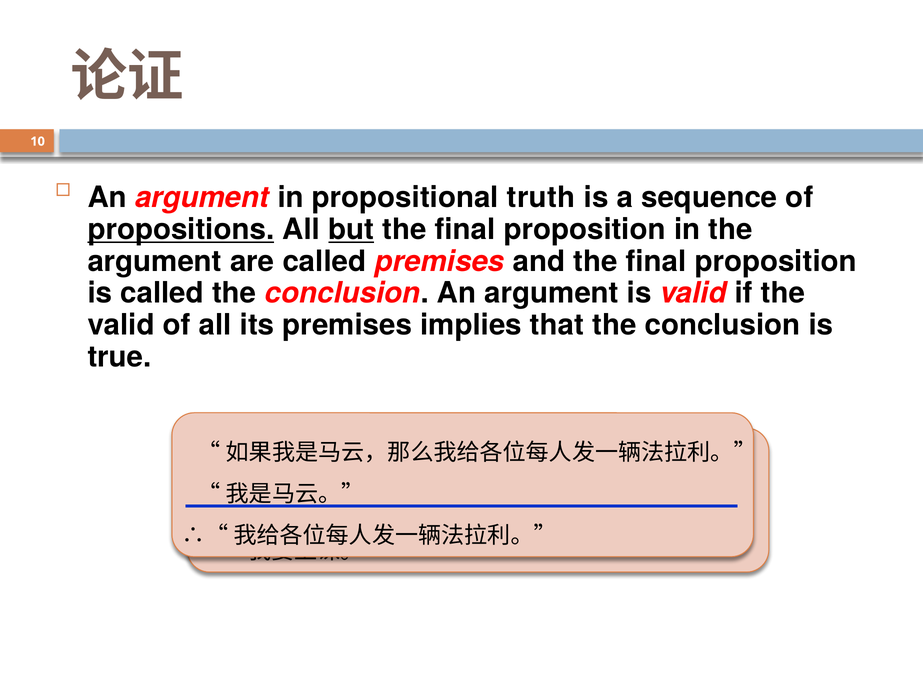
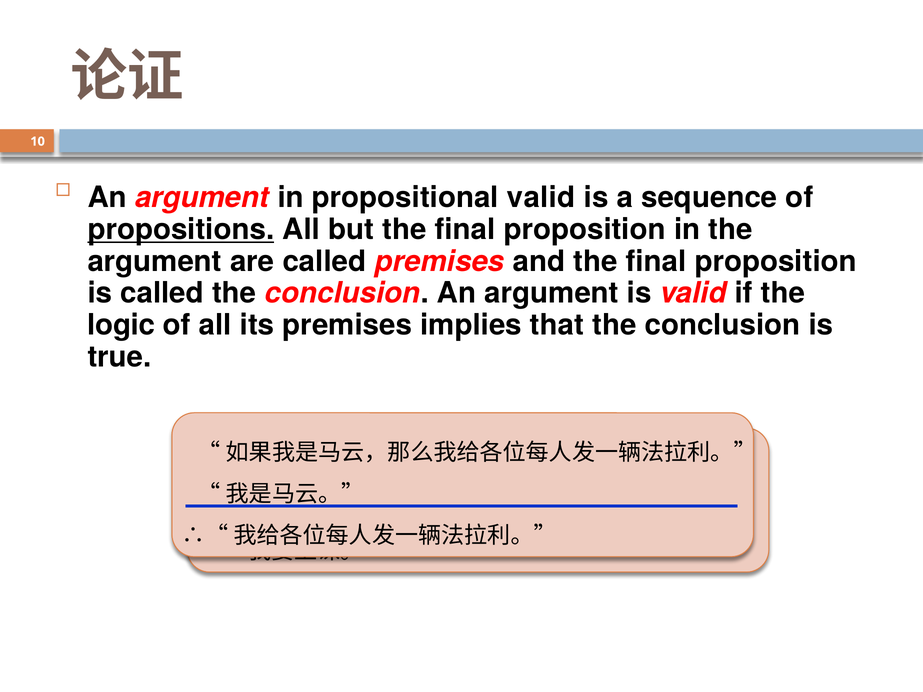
propositional truth: truth -> valid (541, 198)
but underline: present -> none (351, 230)
valid: valid -> logic (121, 325)
